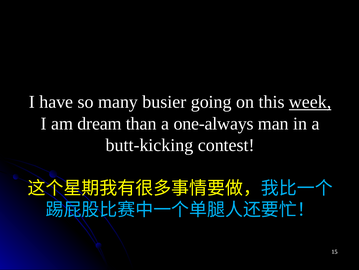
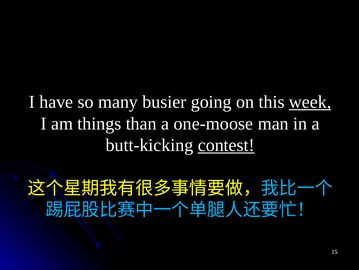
dream: dream -> things (99, 123)
one-always: one-always -> one-moose (213, 123)
contest underline: none -> present (226, 145)
